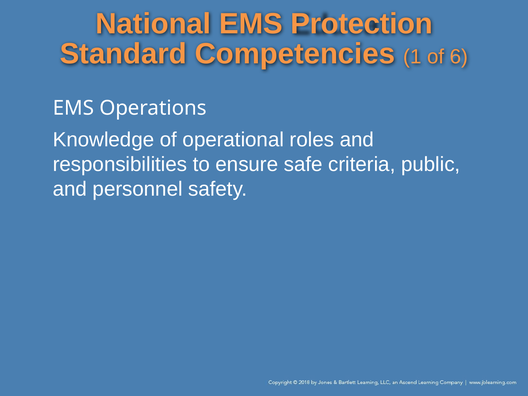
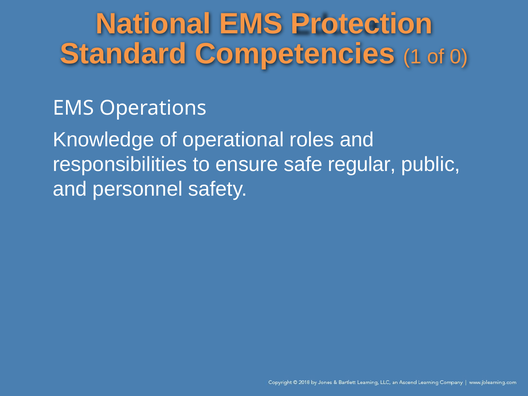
6: 6 -> 0 (459, 57)
criteria: criteria -> regular (362, 164)
